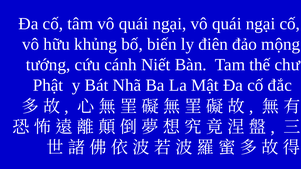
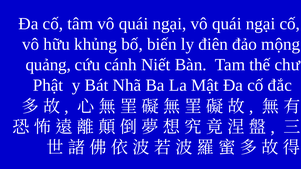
tướng: tướng -> quảng (48, 65)
